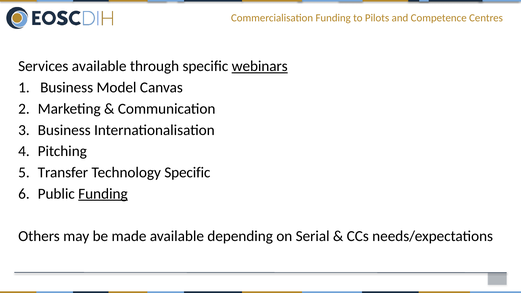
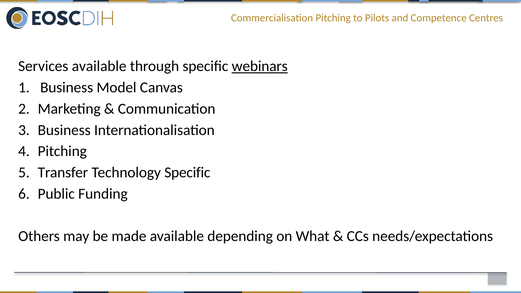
Commercialisation Funding: Funding -> Pitching (333, 18)
Funding underline: present -> none (103, 194)
Serial: Serial -> What (313, 236)
